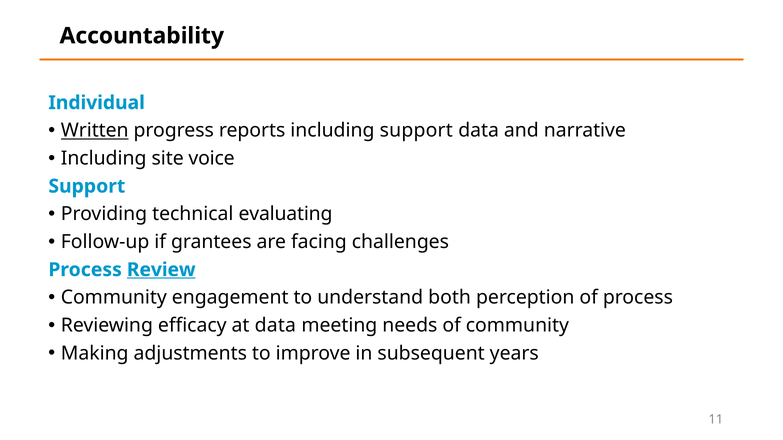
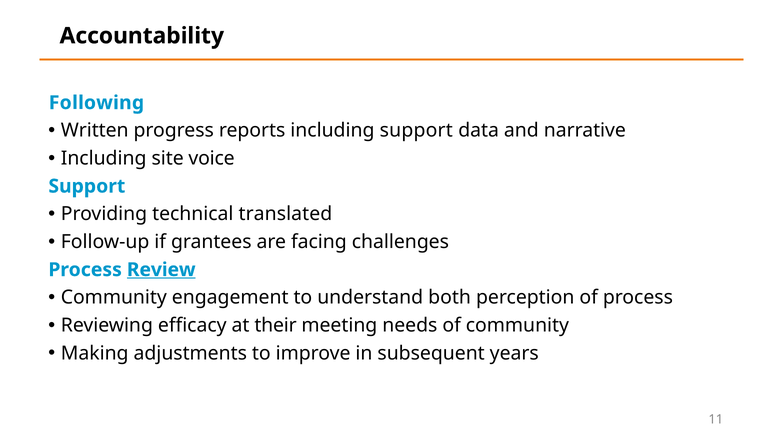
Individual: Individual -> Following (96, 103)
Written underline: present -> none (95, 131)
evaluating: evaluating -> translated (285, 214)
at data: data -> their (276, 326)
